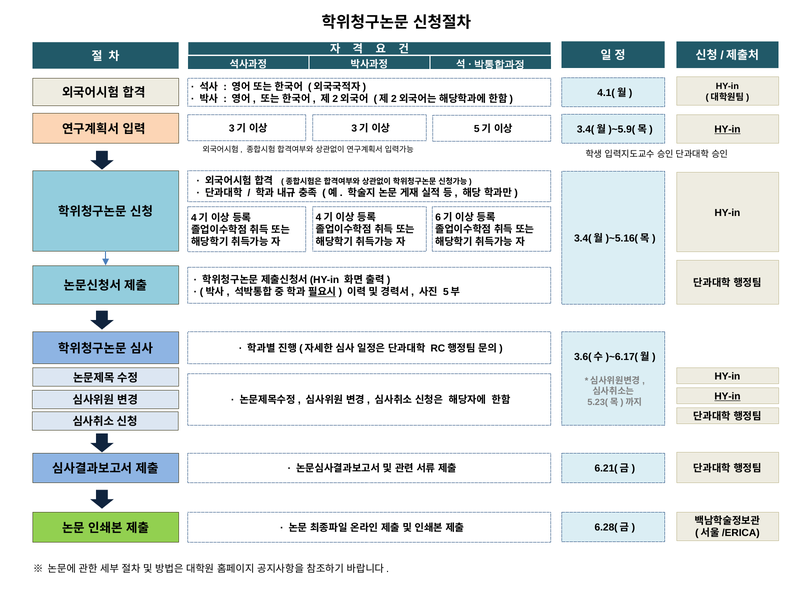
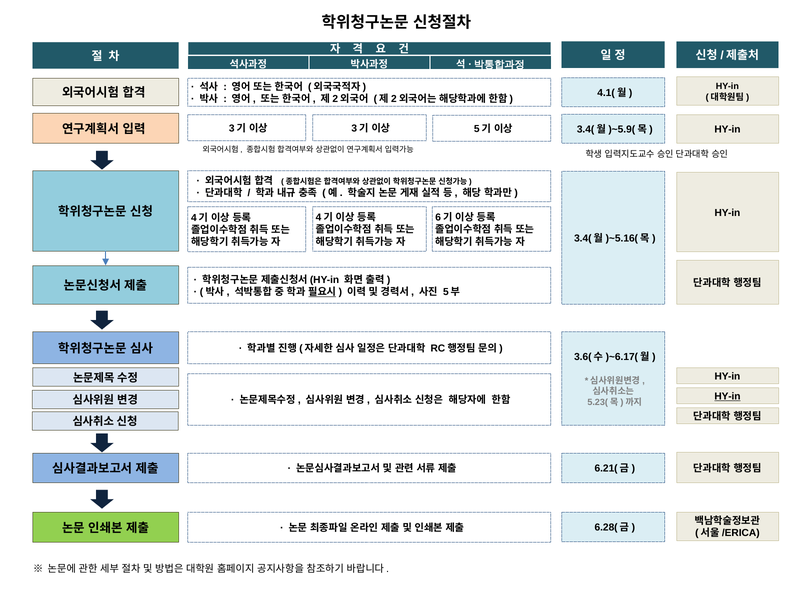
HY-in underline: present -> none (727, 129)
